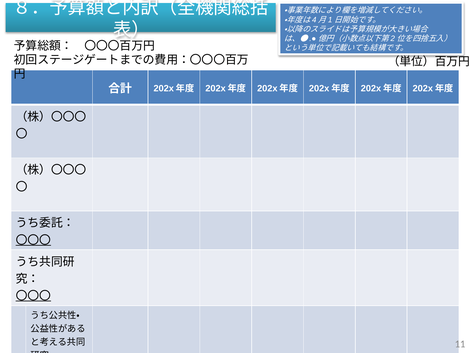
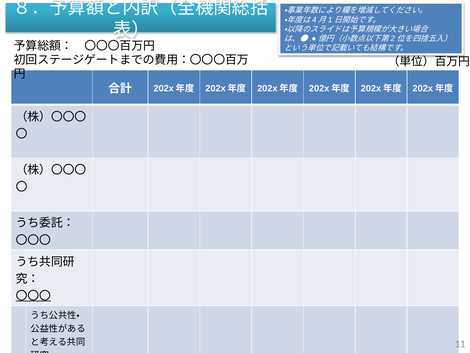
〇〇〇 underline: present -> none (33, 240)
